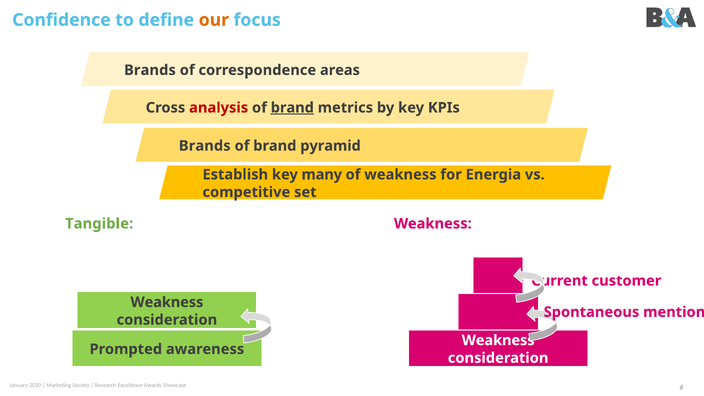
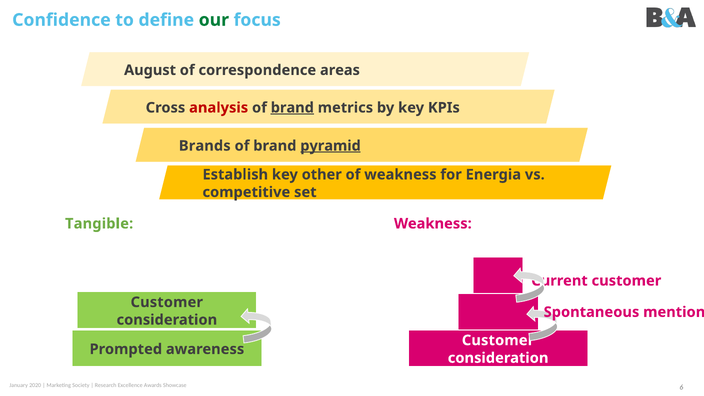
our colour: orange -> green (214, 20)
Brands: Brands -> August (150, 70)
pyramid underline: none -> present (331, 146)
many: many -> other (322, 175)
Weakness: Weakness -> Customer (167, 302)
Weakness: Weakness -> Customer (498, 340)
